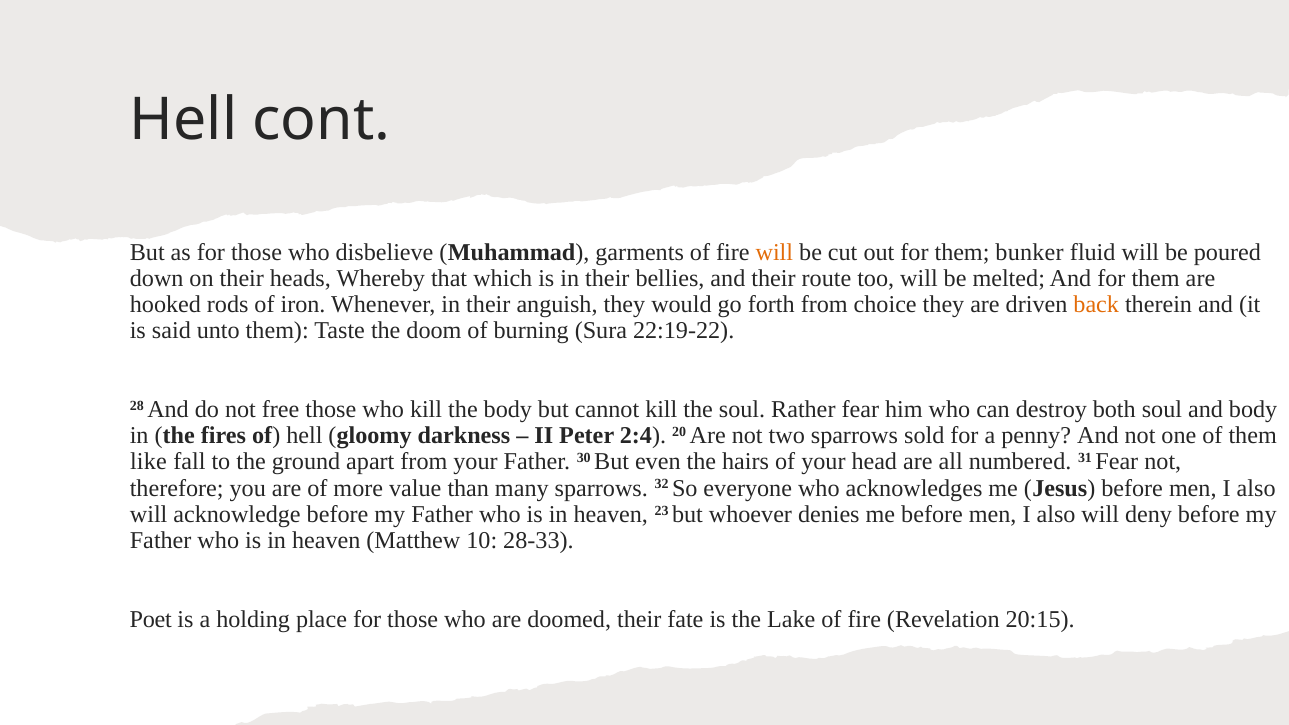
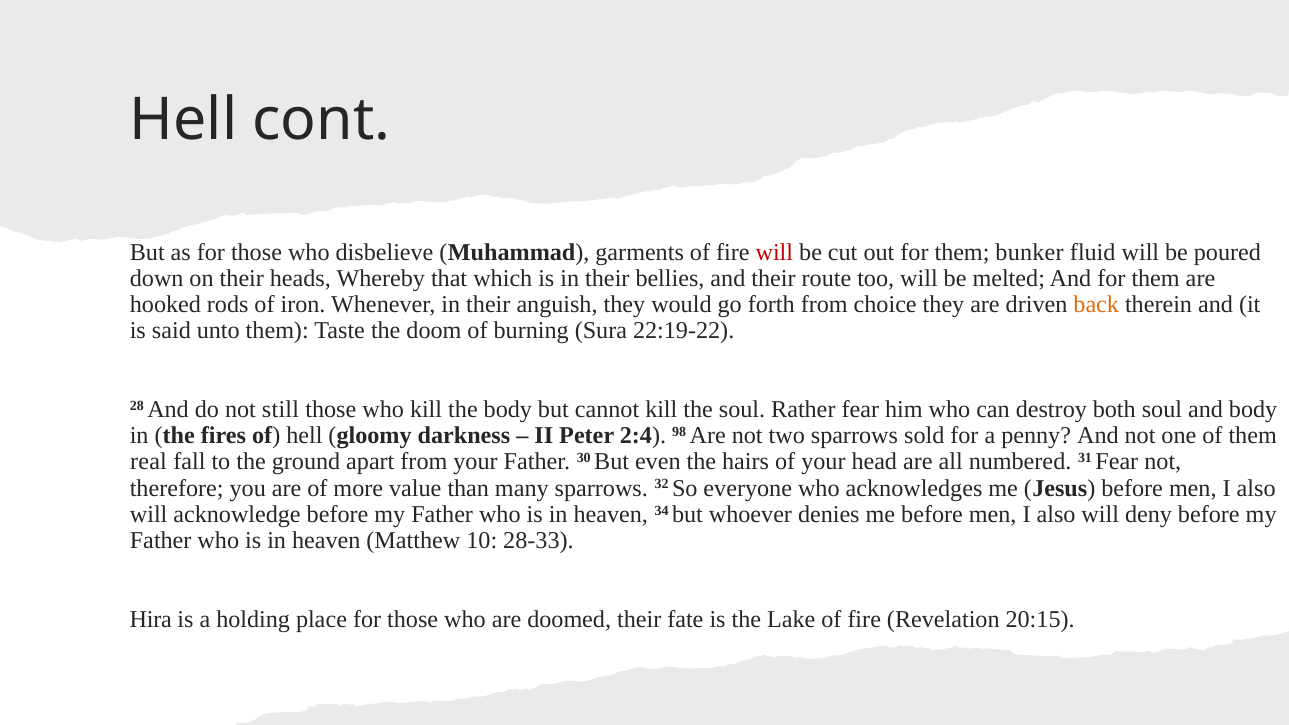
will colour: orange -> red (774, 252)
free: free -> still (280, 410)
20: 20 -> 98 (679, 432)
like: like -> real (148, 462)
23: 23 -> 34 (662, 510)
Poet: Poet -> Hira (151, 619)
